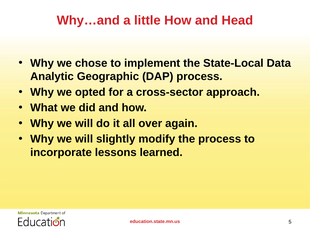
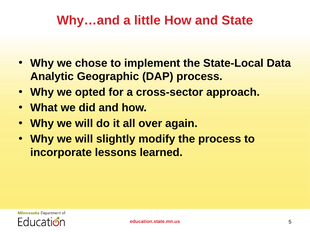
Head: Head -> State (237, 21)
